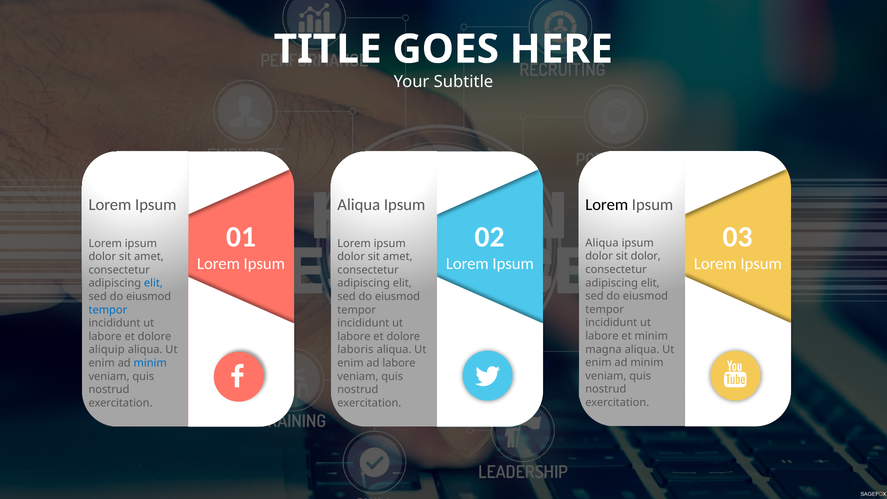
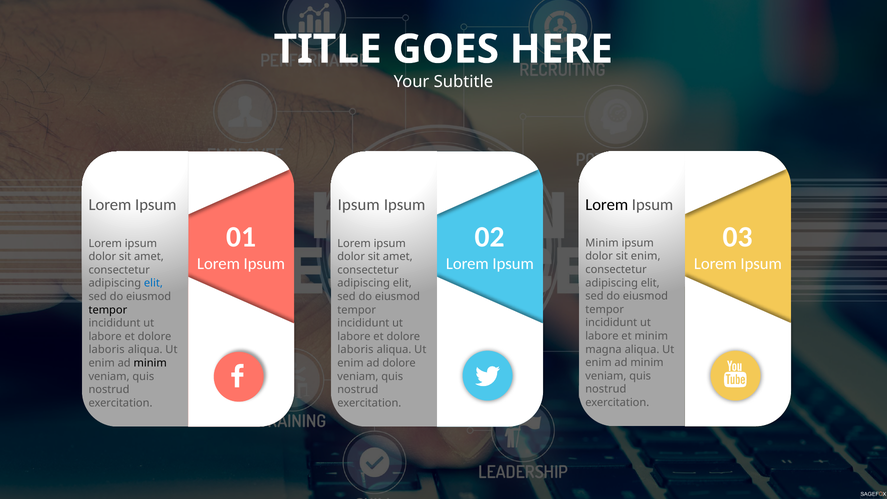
Aliqua: Aliqua -> Ipsum (359, 205)
Aliqua: Aliqua -> Minim (602, 243)
sit dolor: dolor -> enim (646, 256)
tempor colour: blue -> black (108, 310)
aliquip: aliquip -> laboris (107, 350)
minim colour: blue -> black (150, 363)
ad labore: labore -> dolore (399, 363)
